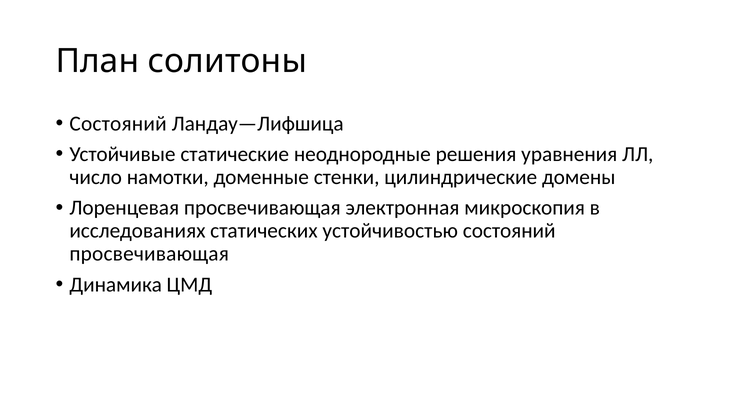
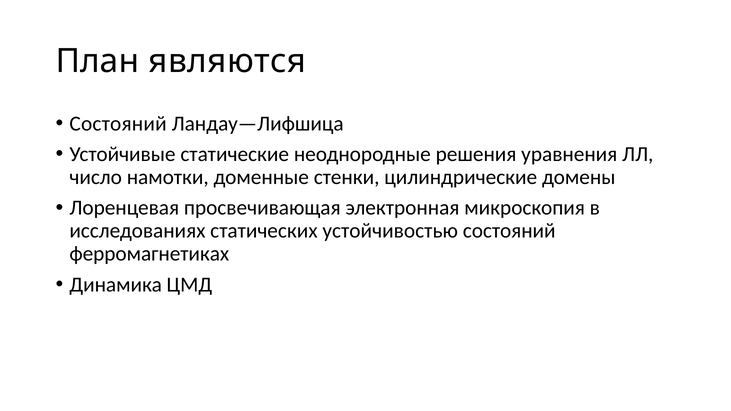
солитоны: солитоны -> являются (227, 61)
просвечивающая: просвечивающая -> ферромагнетиках (149, 254)
